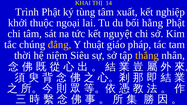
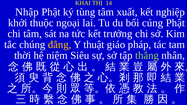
Trình: Trình -> Nhập (27, 12)
hằng: hằng -> cúng (153, 23)
nguyệt: nguyệt -> trưởng (118, 34)
thắng colour: yellow -> light green (147, 56)
